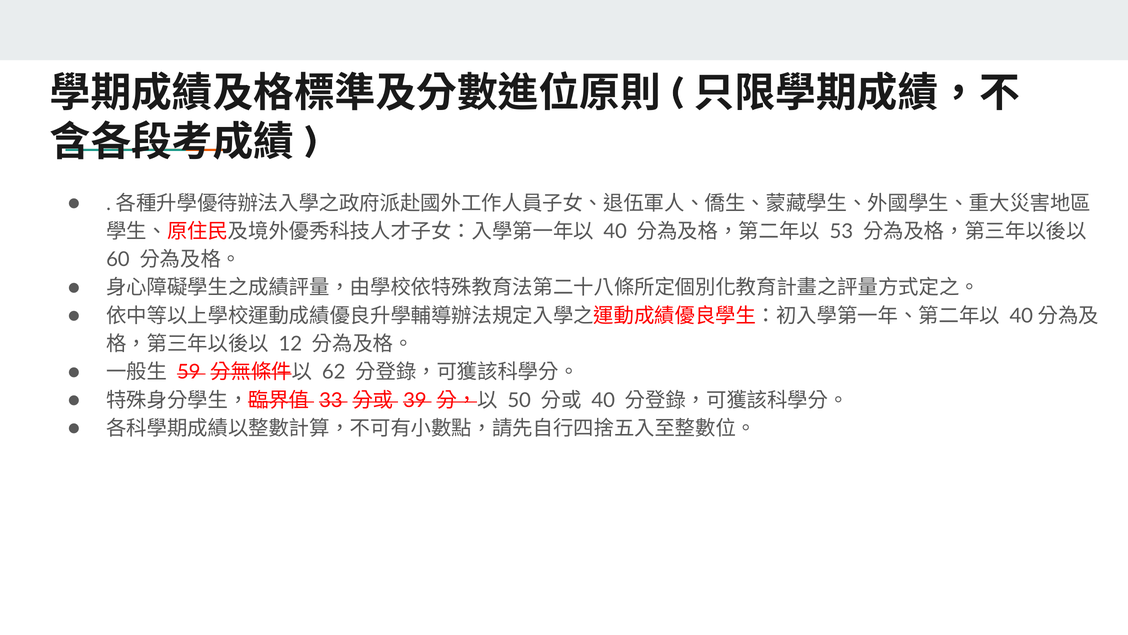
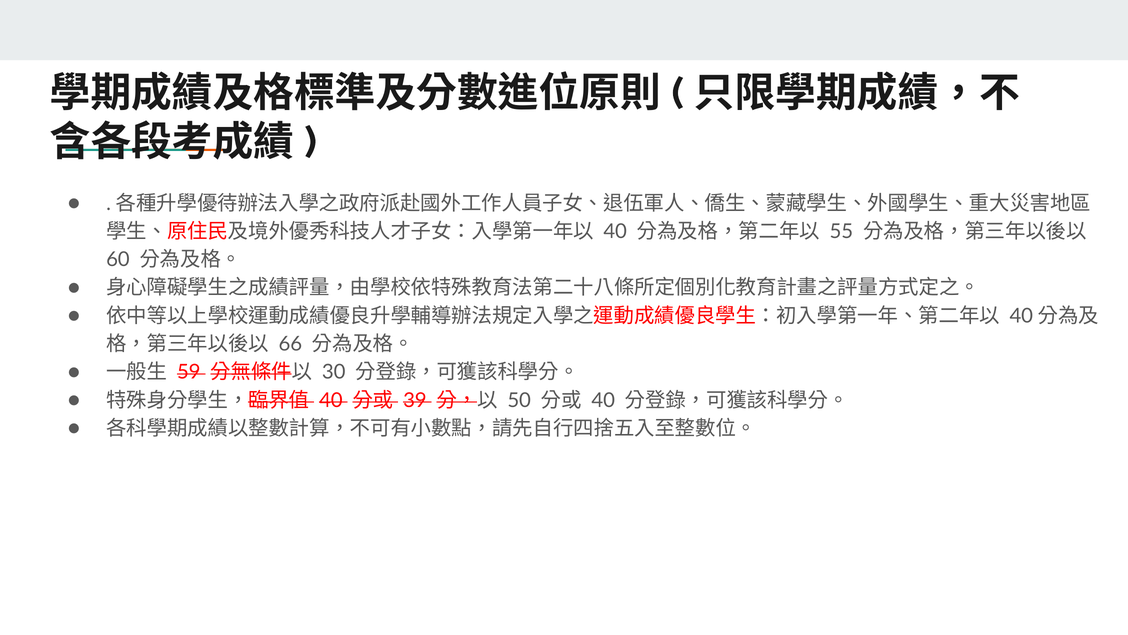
53: 53 -> 55 (841, 231)
12: 12 -> 66 (290, 344)
62: 62 -> 30 (334, 372)
33: 33 -> 40 (331, 400)
